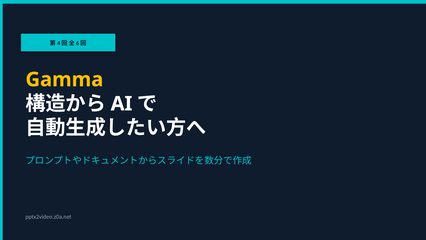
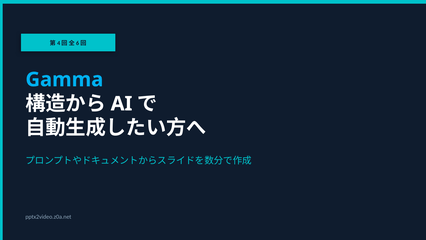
Gamma colour: yellow -> light blue (64, 79)
